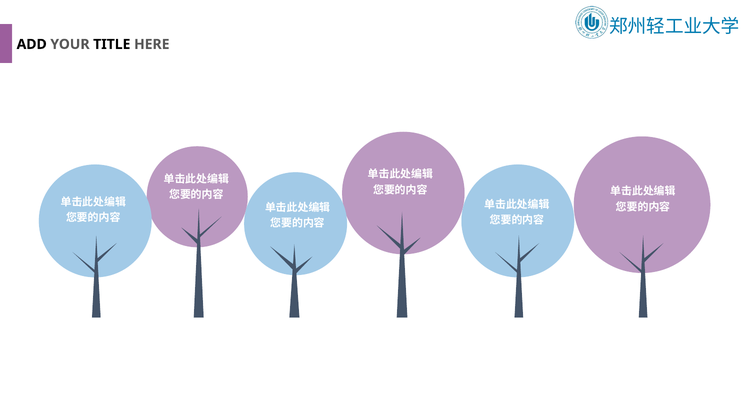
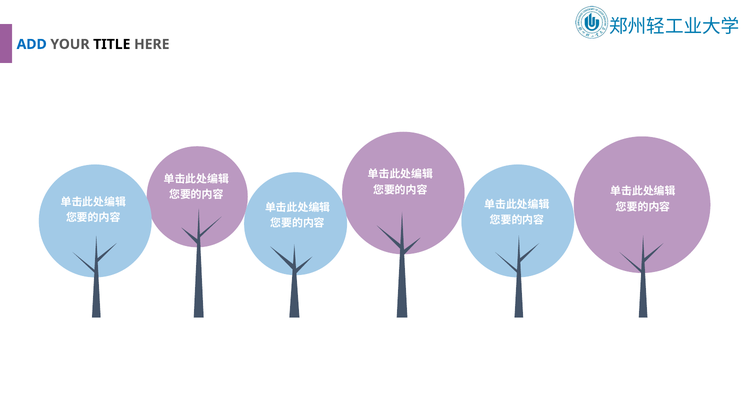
ADD colour: black -> blue (32, 44)
